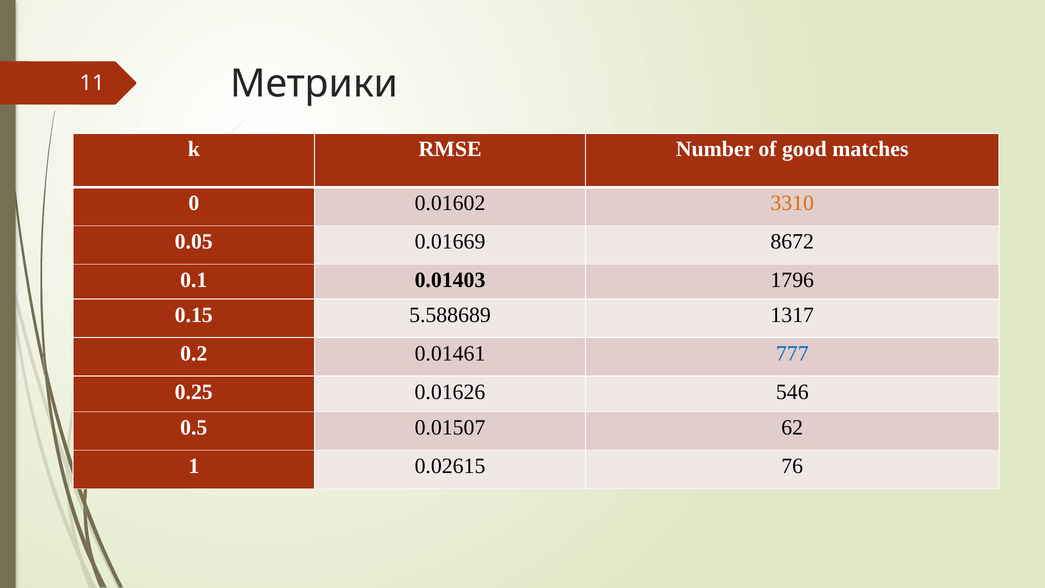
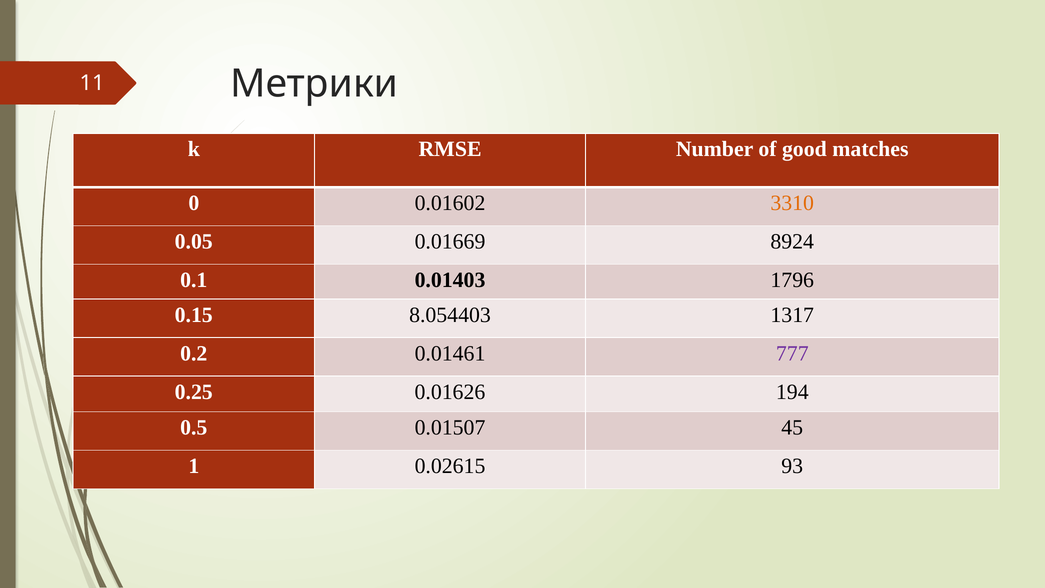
8672: 8672 -> 8924 (792, 242)
5.588689: 5.588689 -> 8.054403 (450, 315)
777 colour: blue -> purple (792, 353)
546: 546 -> 194 (792, 392)
62: 62 -> 45 (792, 428)
76: 76 -> 93 (792, 466)
